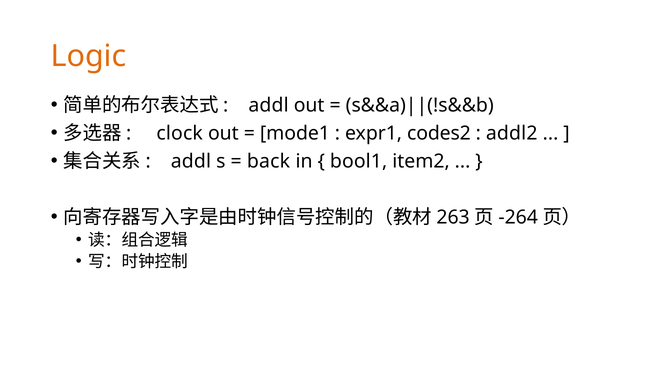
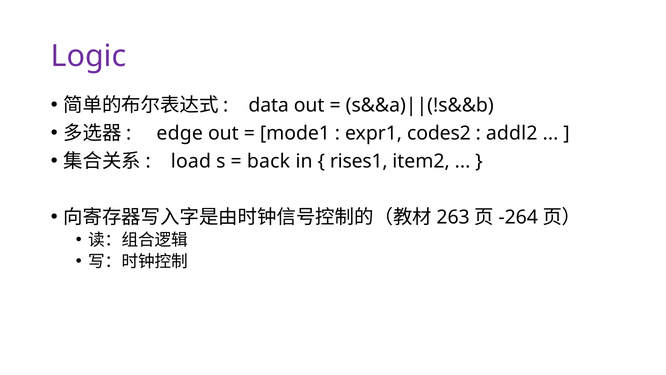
Logic colour: orange -> purple (89, 56)
addl: addl -> data (269, 105)
clock: clock -> edge (180, 133)
addl: addl -> load (191, 161)
bool1: bool1 -> rises1 (359, 161)
